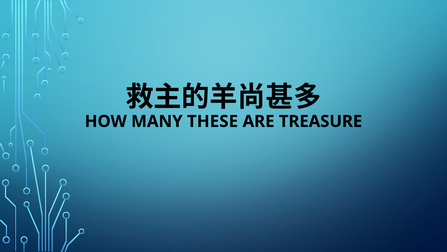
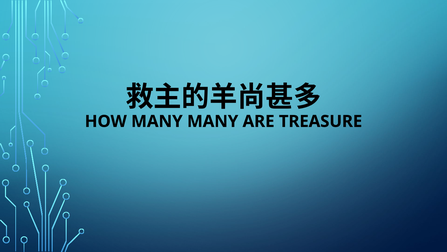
MANY THESE: THESE -> MANY (213, 121)
